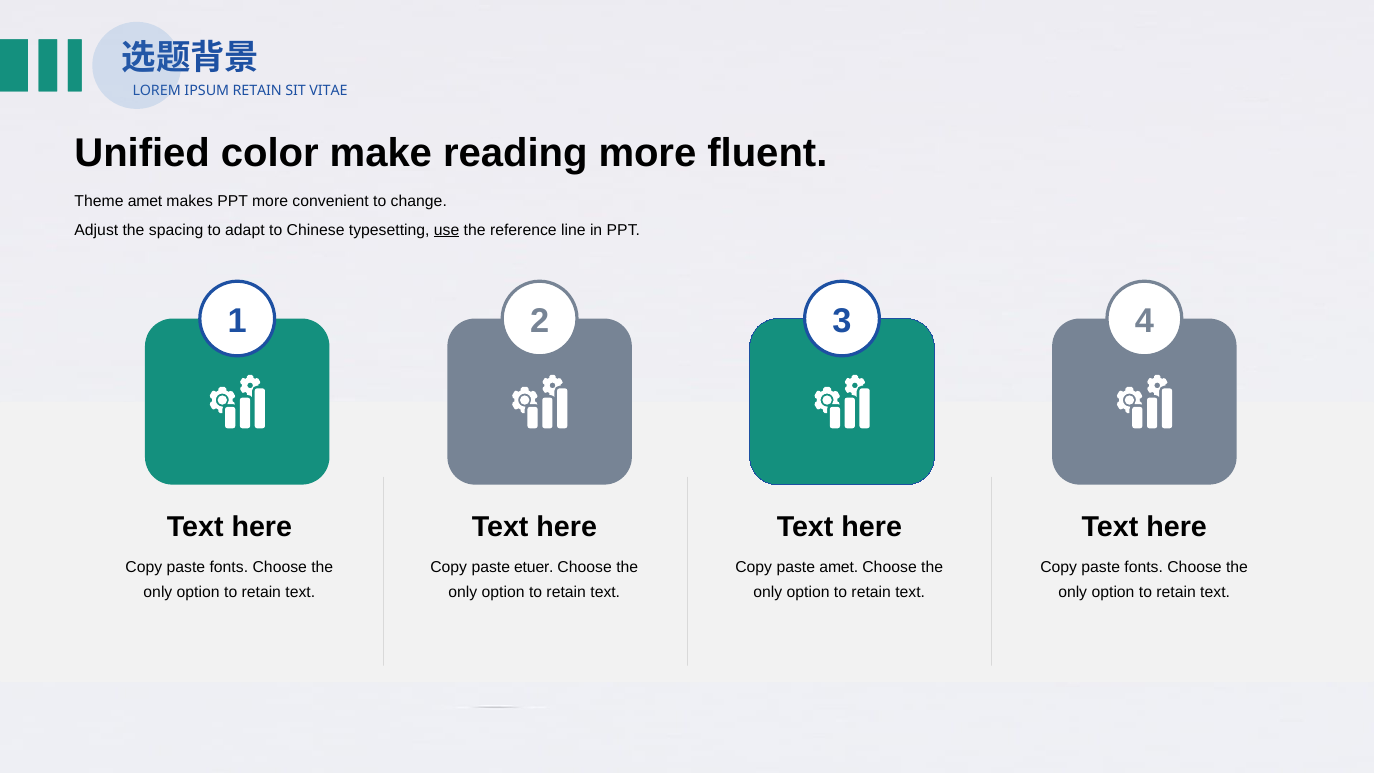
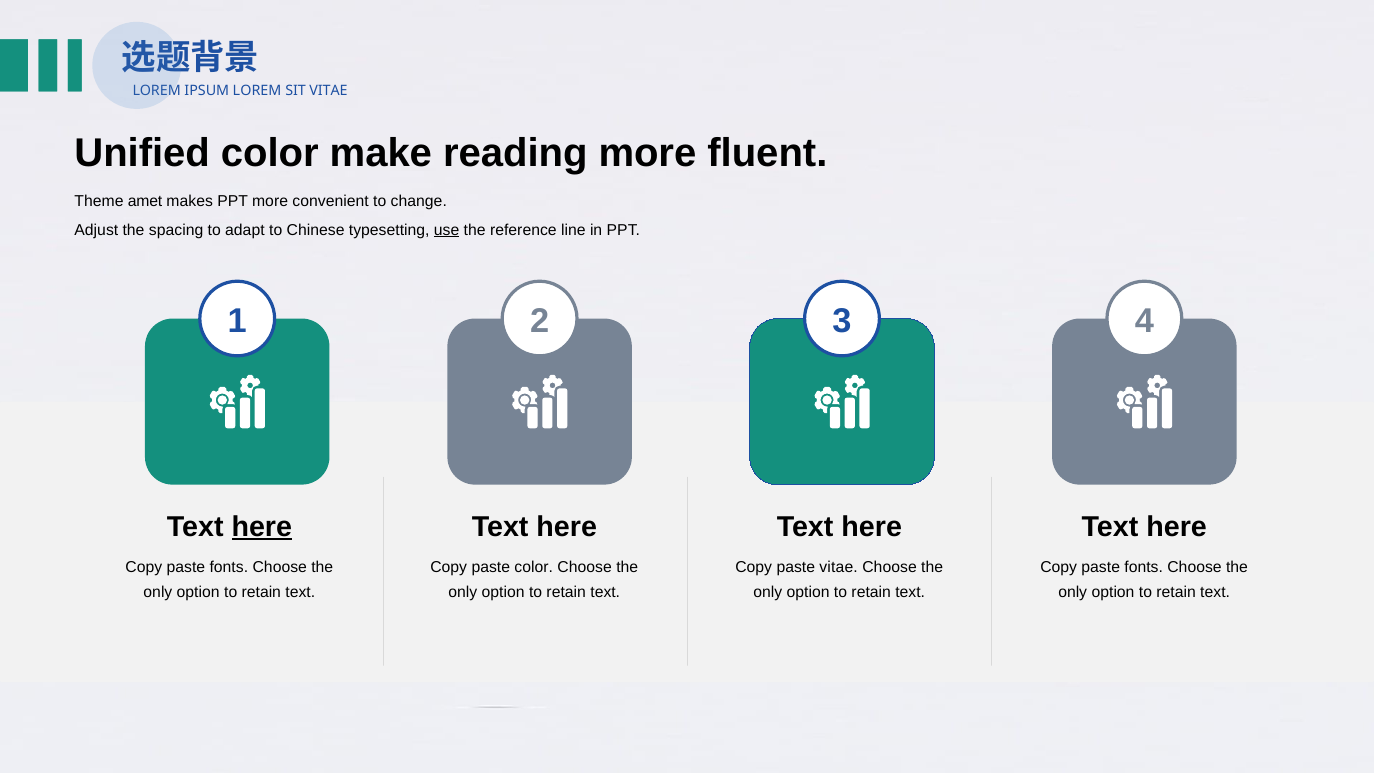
IPSUM RETAIN: RETAIN -> LOREM (257, 91)
here underline: none -> present (262, 527)
paste etuer: etuer -> color (534, 568)
paste amet: amet -> vitae (839, 568)
